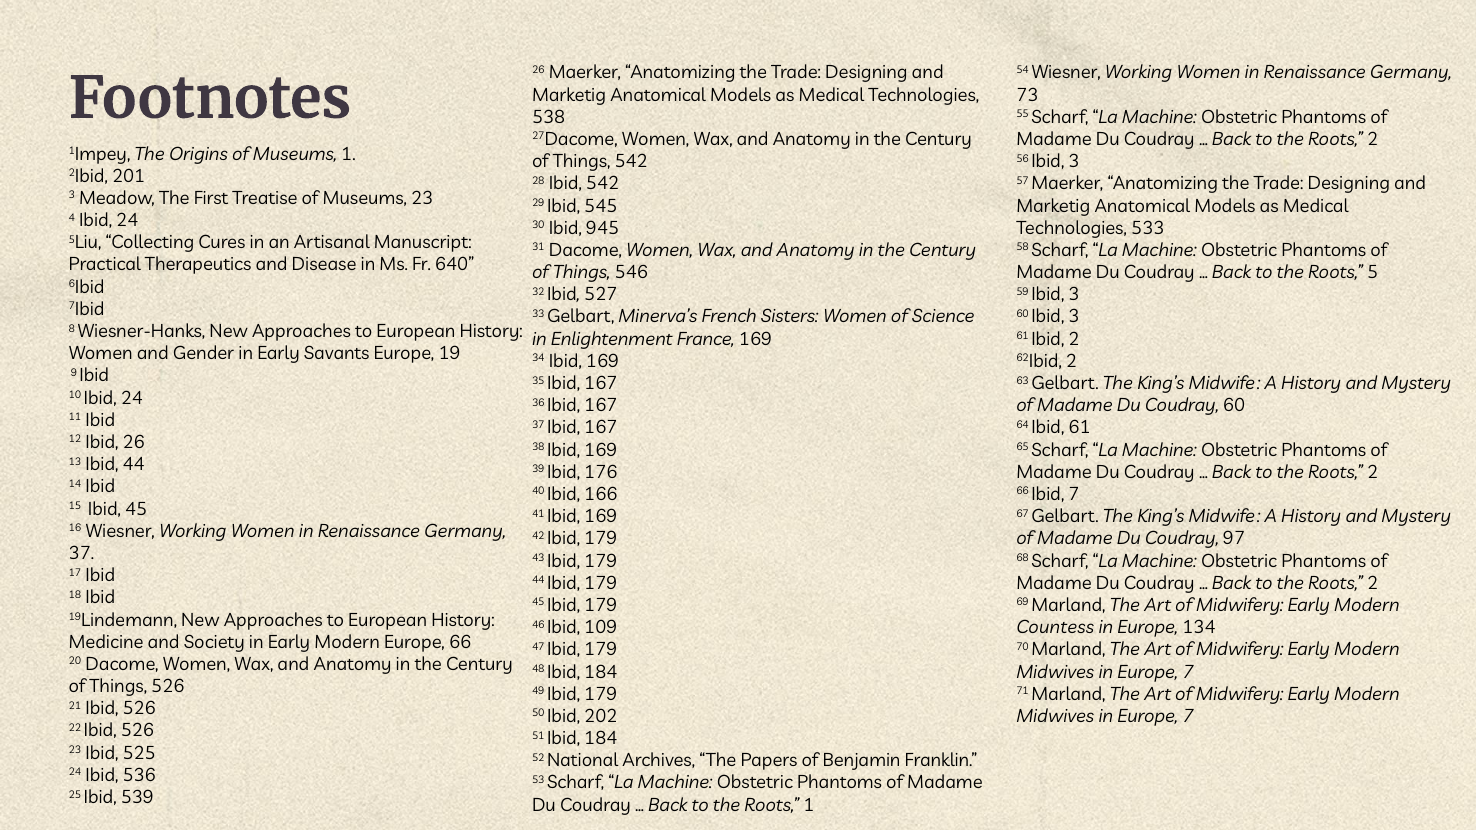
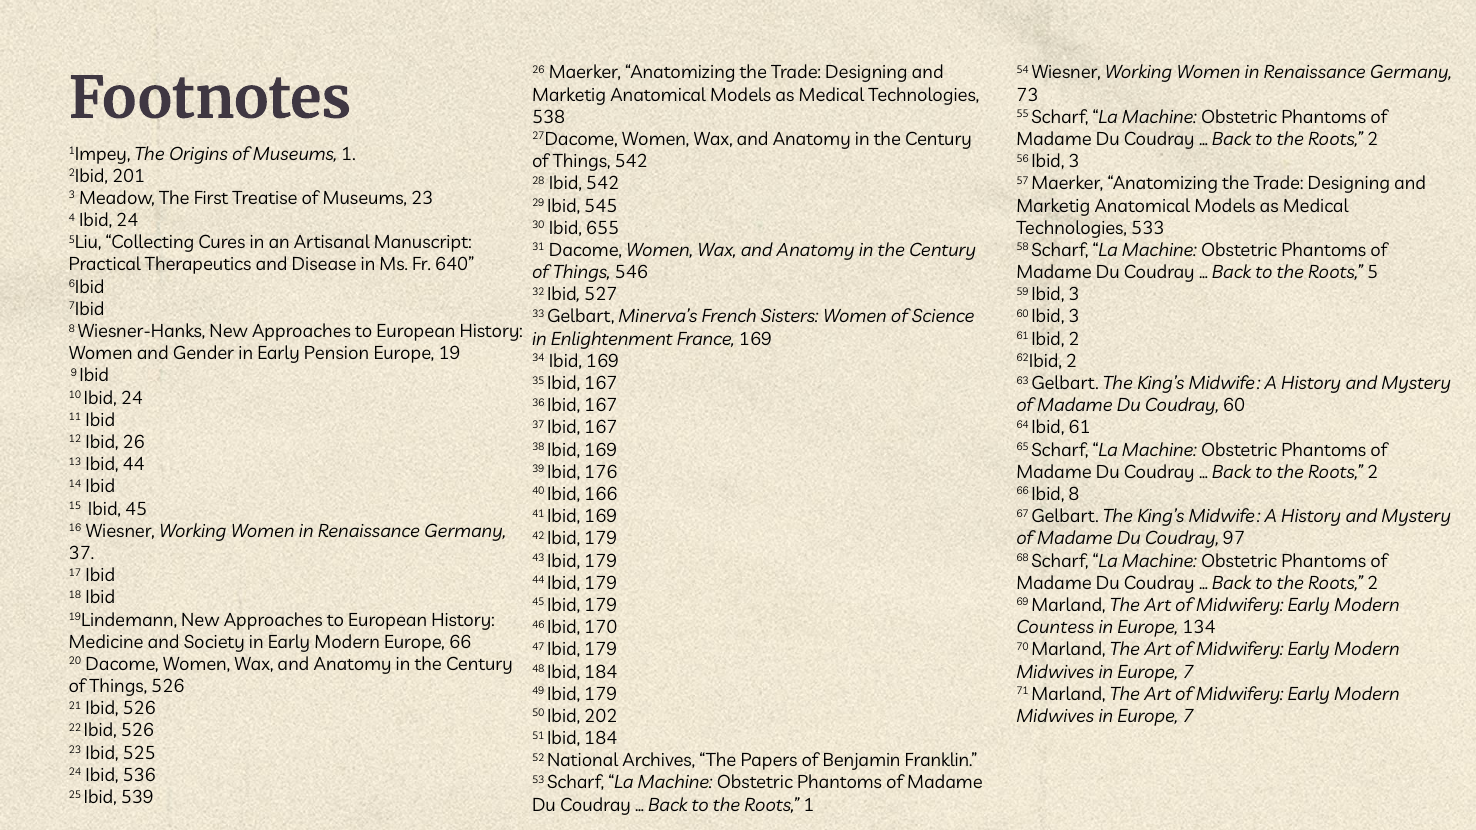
945: 945 -> 655 (603, 228)
Savants: Savants -> Pension (337, 354)
Ibid 7: 7 -> 8 (1074, 495)
109: 109 -> 170 (601, 628)
